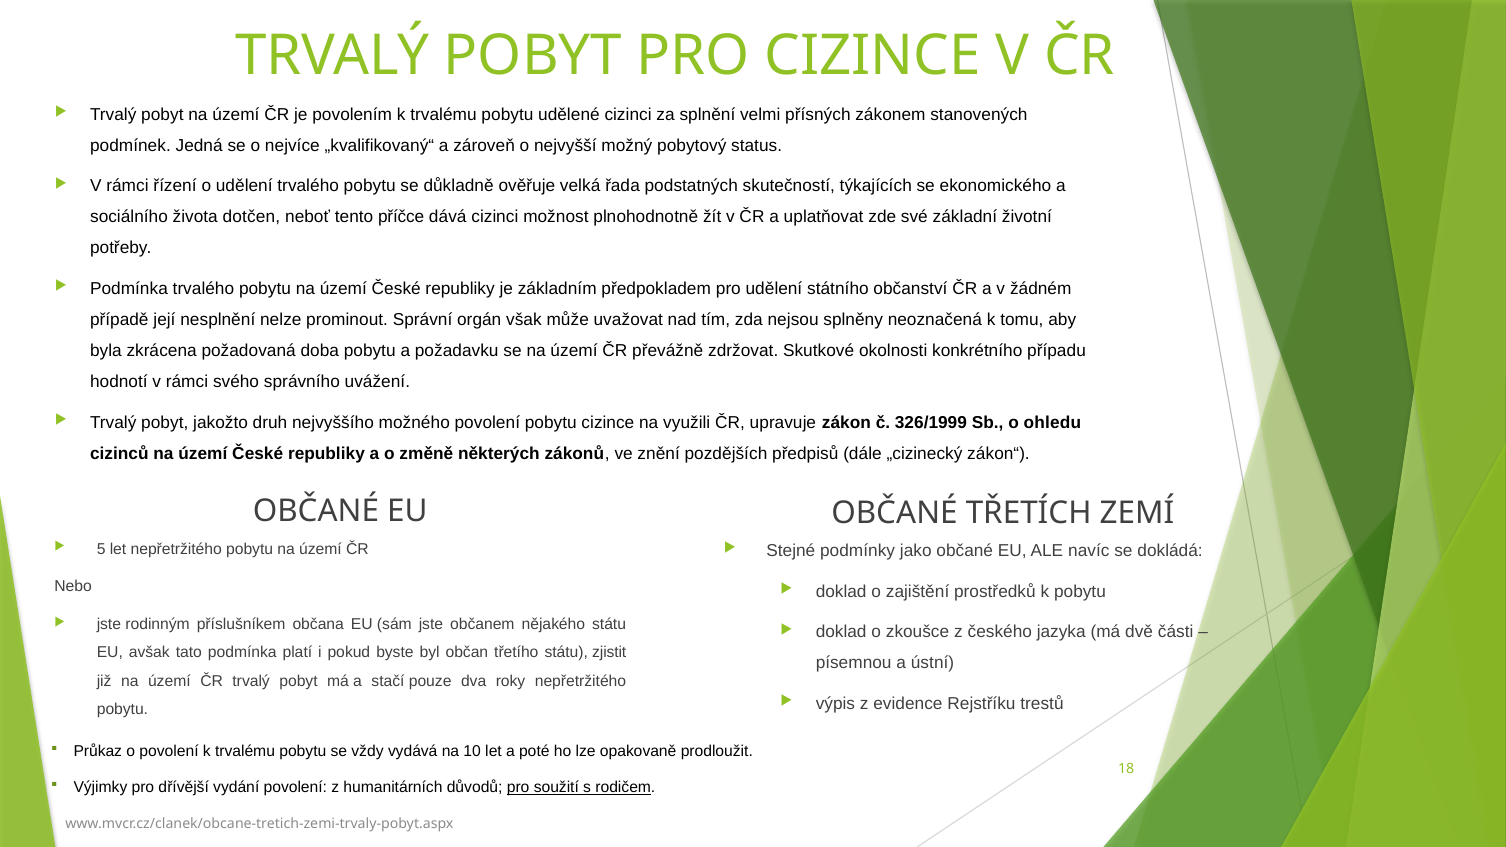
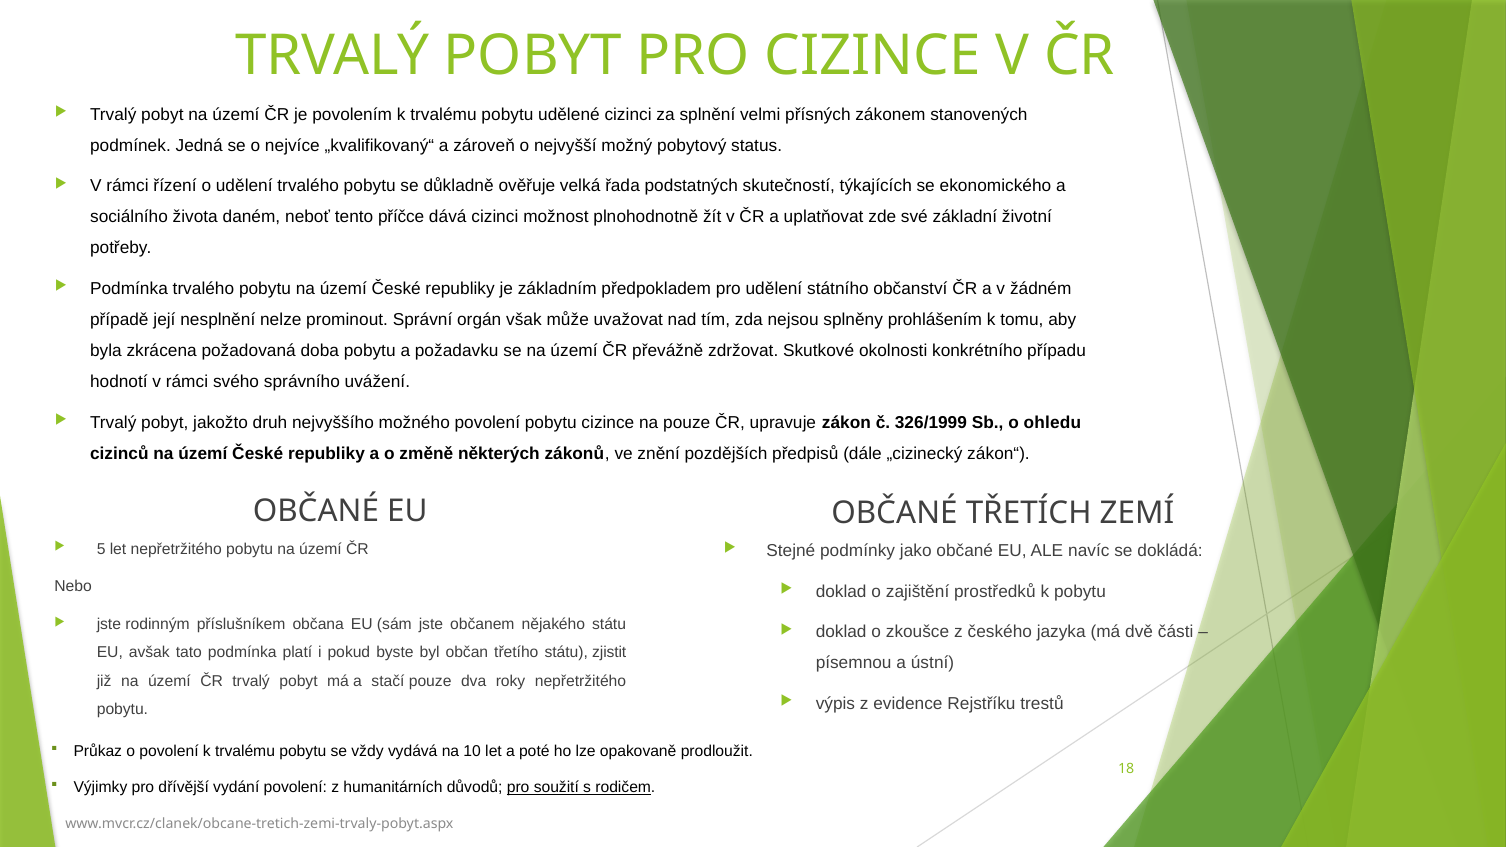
dotčen: dotčen -> daném (251, 217)
neoznačená: neoznačená -> prohlášením (935, 320)
na využili: využili -> pouze (687, 422)
